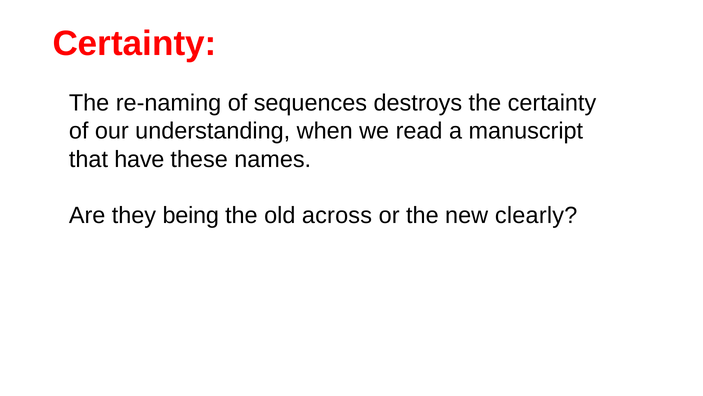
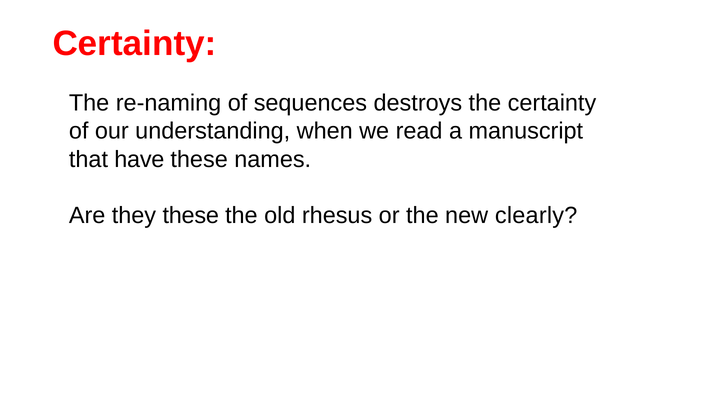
they being: being -> these (191, 215)
across: across -> rhesus (337, 215)
